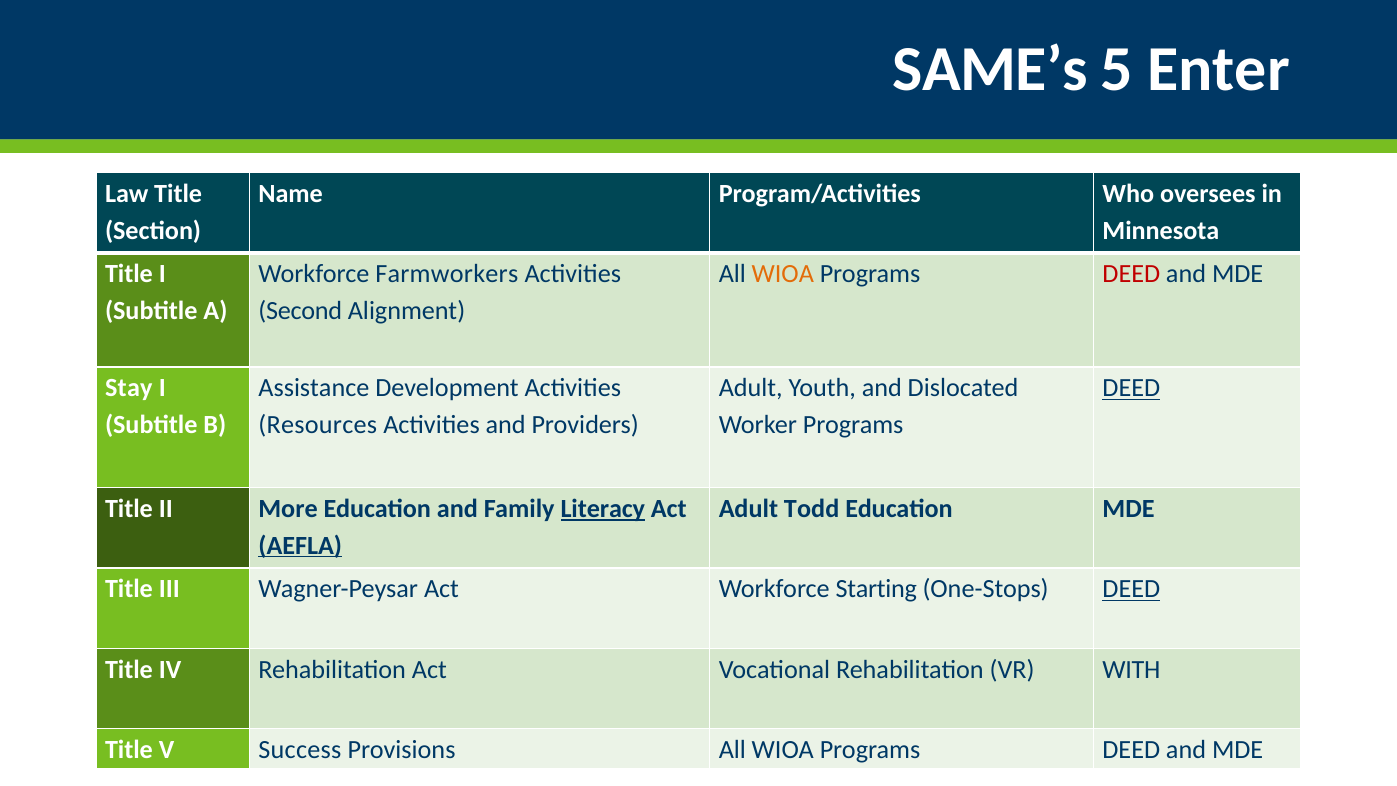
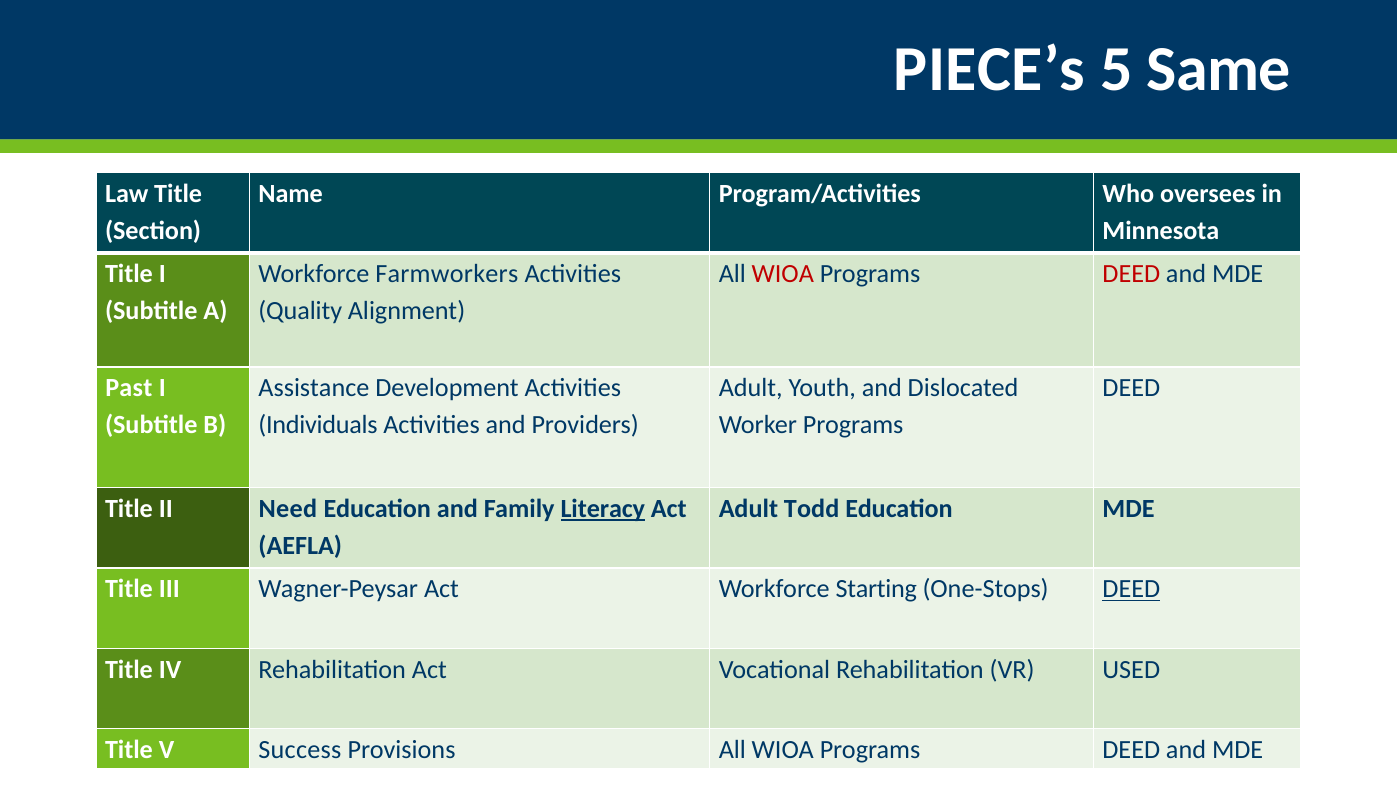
SAME’s: SAME’s -> PIECE’s (990, 69)
Enter: Enter -> Same (1219, 69)
WIOA colour: orange -> red (783, 274)
Second: Second -> Quality (300, 311)
Stay: Stay -> Past (129, 388)
DEED underline: present -> none (1131, 388)
Resources: Resources -> Individuals (318, 425)
More: More -> Need (288, 509)
AEFLA underline: present -> none (300, 545)
WITH: WITH -> USED (1131, 669)
